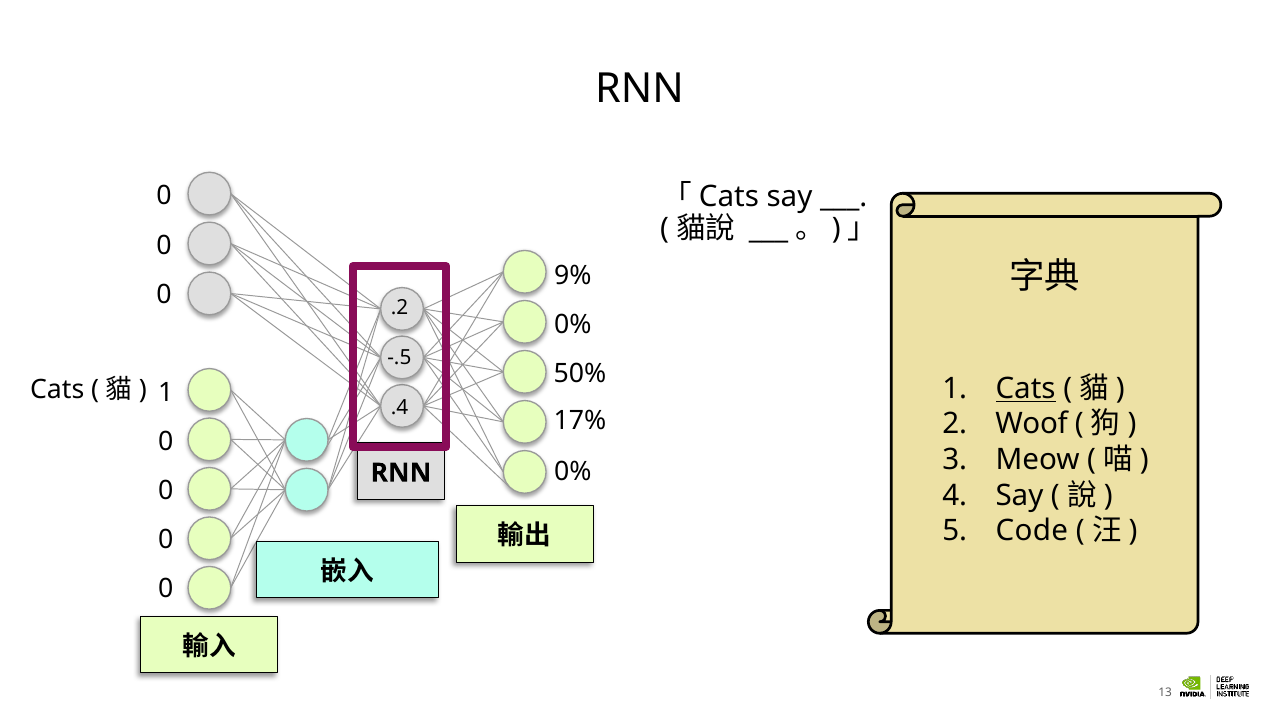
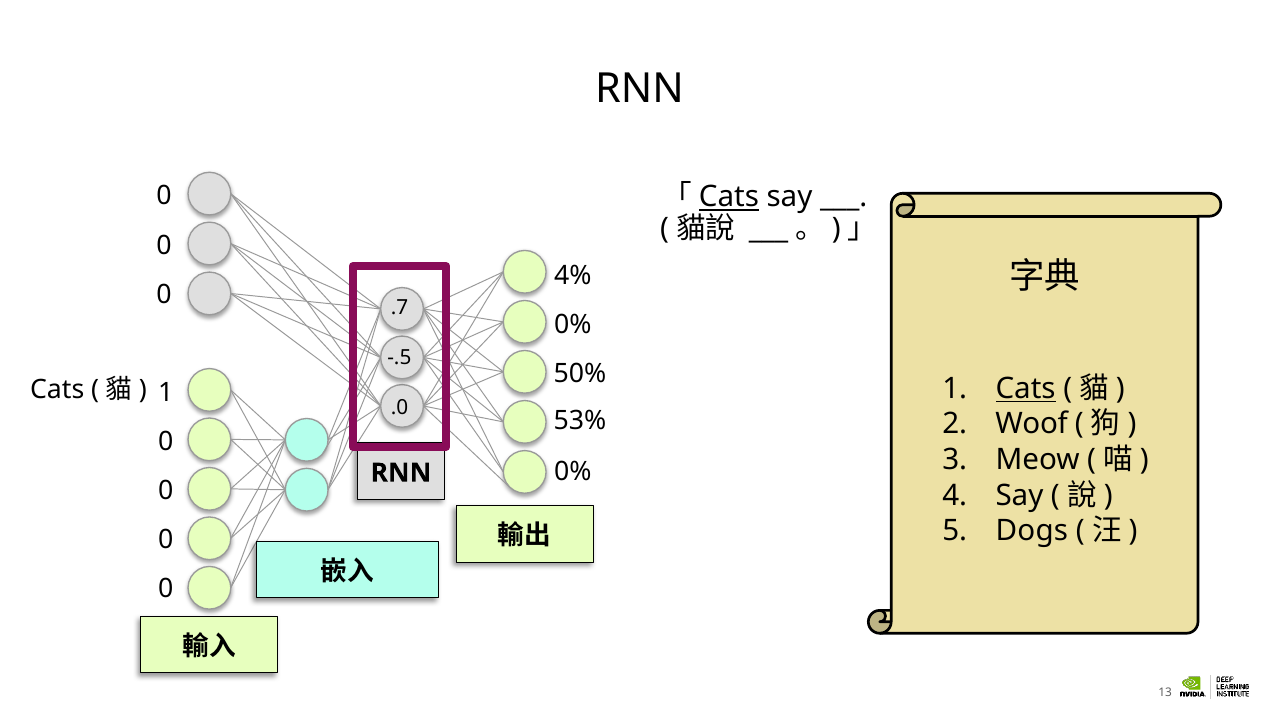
Cats underline: none -> present (729, 197)
9%: 9% -> 4% (573, 275)
.2: .2 -> .7 (399, 308)
.4: .4 -> .0 (399, 407)
17%: 17% -> 53% (580, 420)
Code: Code -> Dogs (1032, 530)
